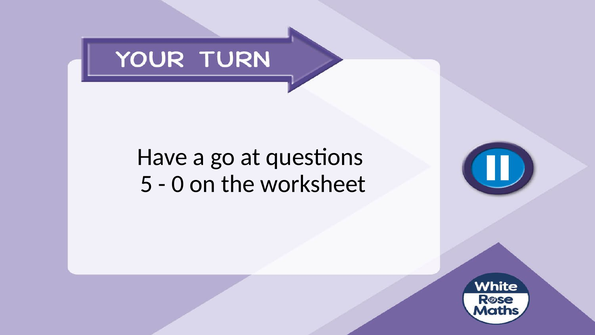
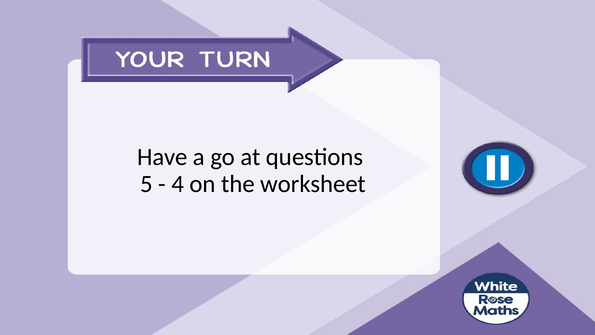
0: 0 -> 4 (178, 184)
